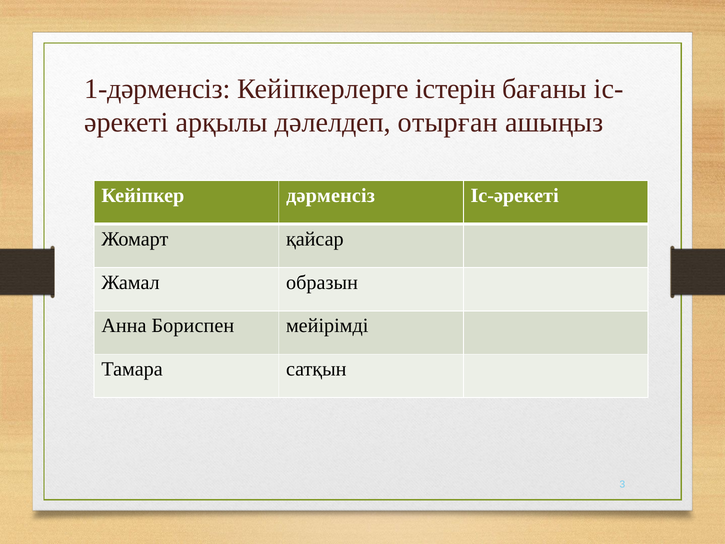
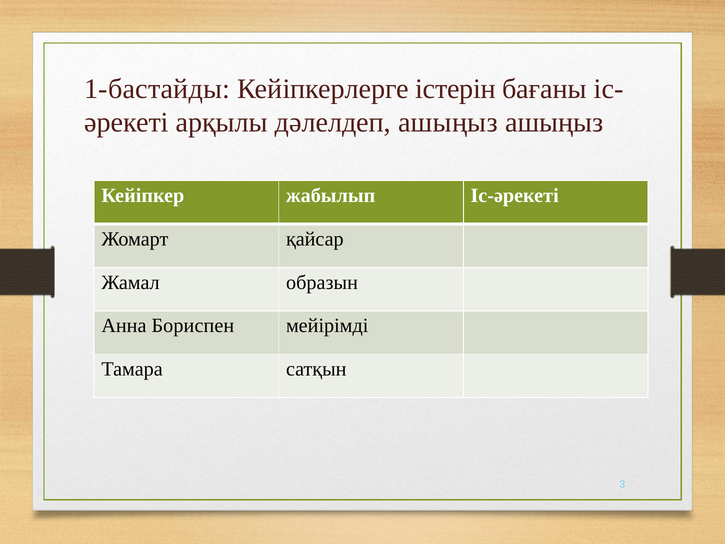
1-дәрменсіз: 1-дәрменсіз -> 1-бастайды (157, 89)
дәлелдеп отырған: отырған -> ашыңыз (448, 123)
дәрменсіз: дәрменсіз -> жабылып (331, 196)
